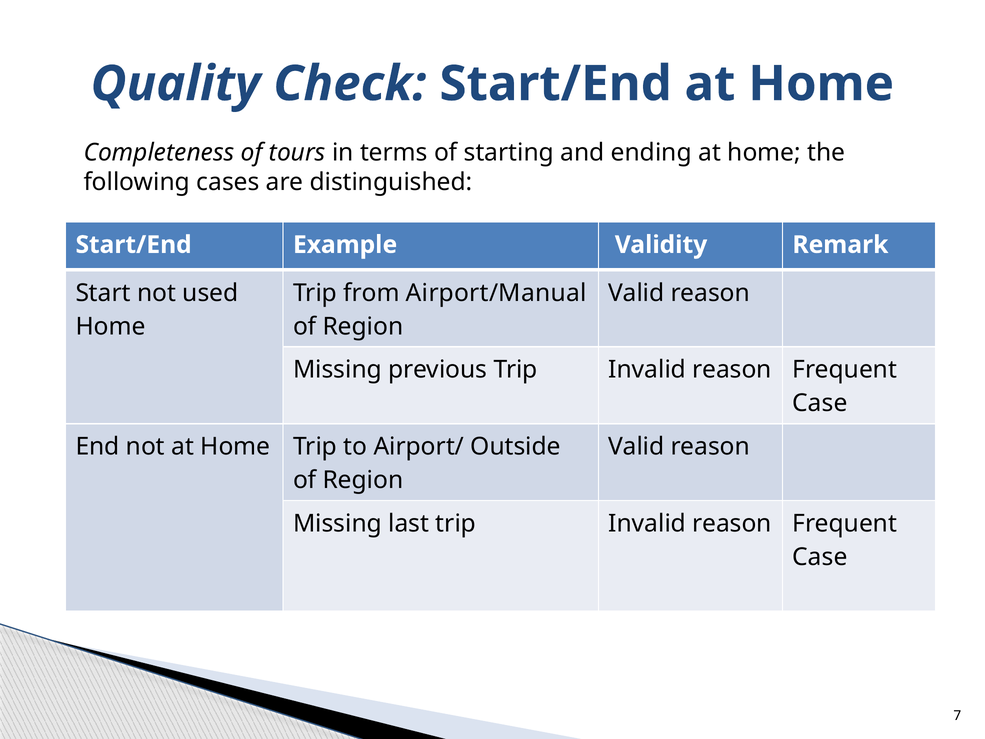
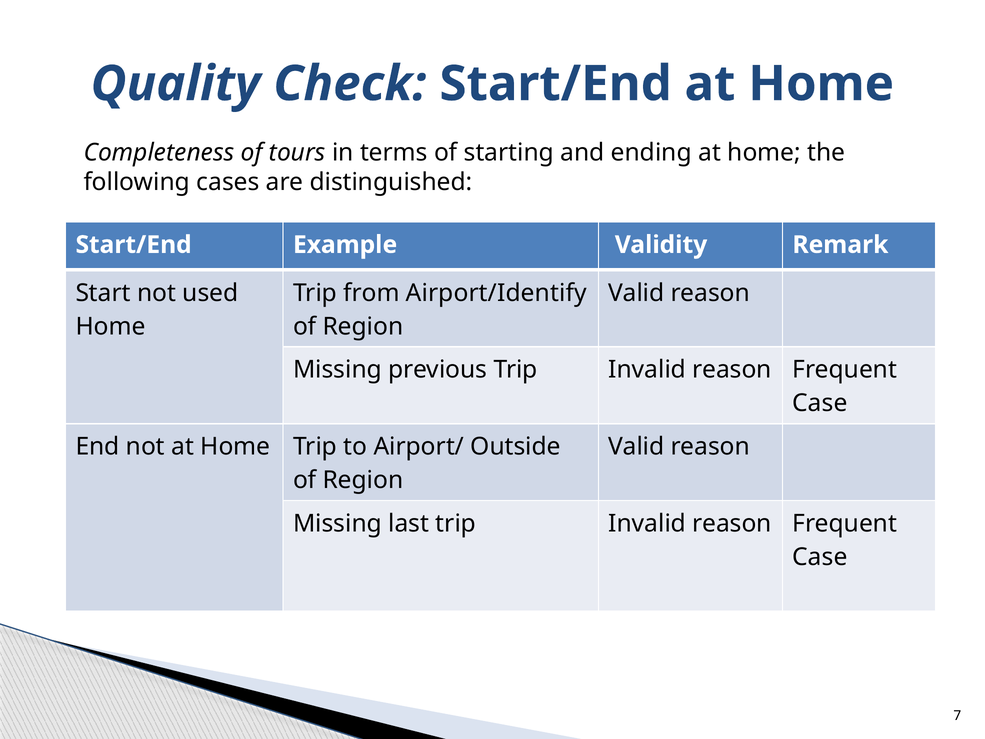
Airport/Manual: Airport/Manual -> Airport/Identify (496, 293)
